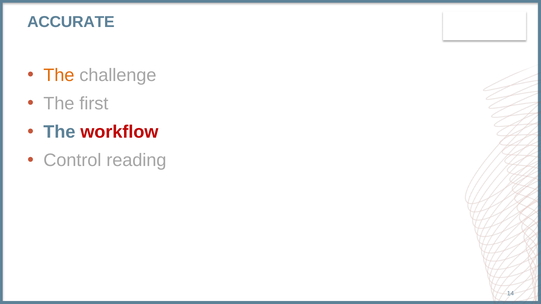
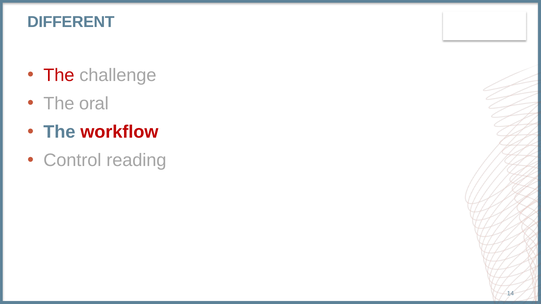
ACCURATE: ACCURATE -> DIFFERENT (71, 22)
The colour: orange -> red (59, 75)
first: first -> oral (94, 104)
